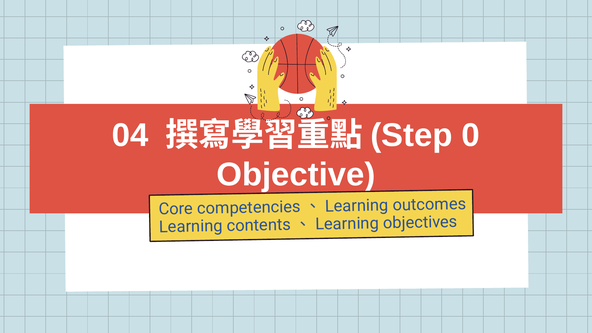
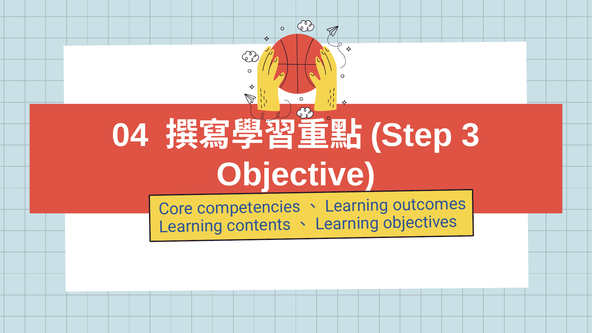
0: 0 -> 3 (471, 135)
